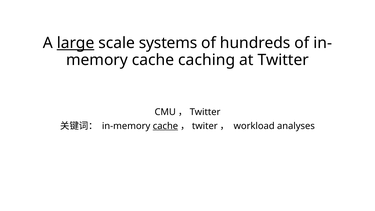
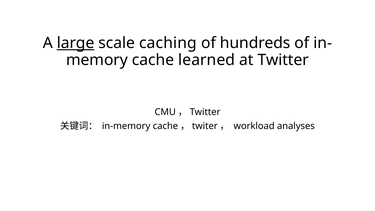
systems: systems -> caching (168, 43)
caching: caching -> learned (207, 60)
cache underline: present -> none (165, 126)
